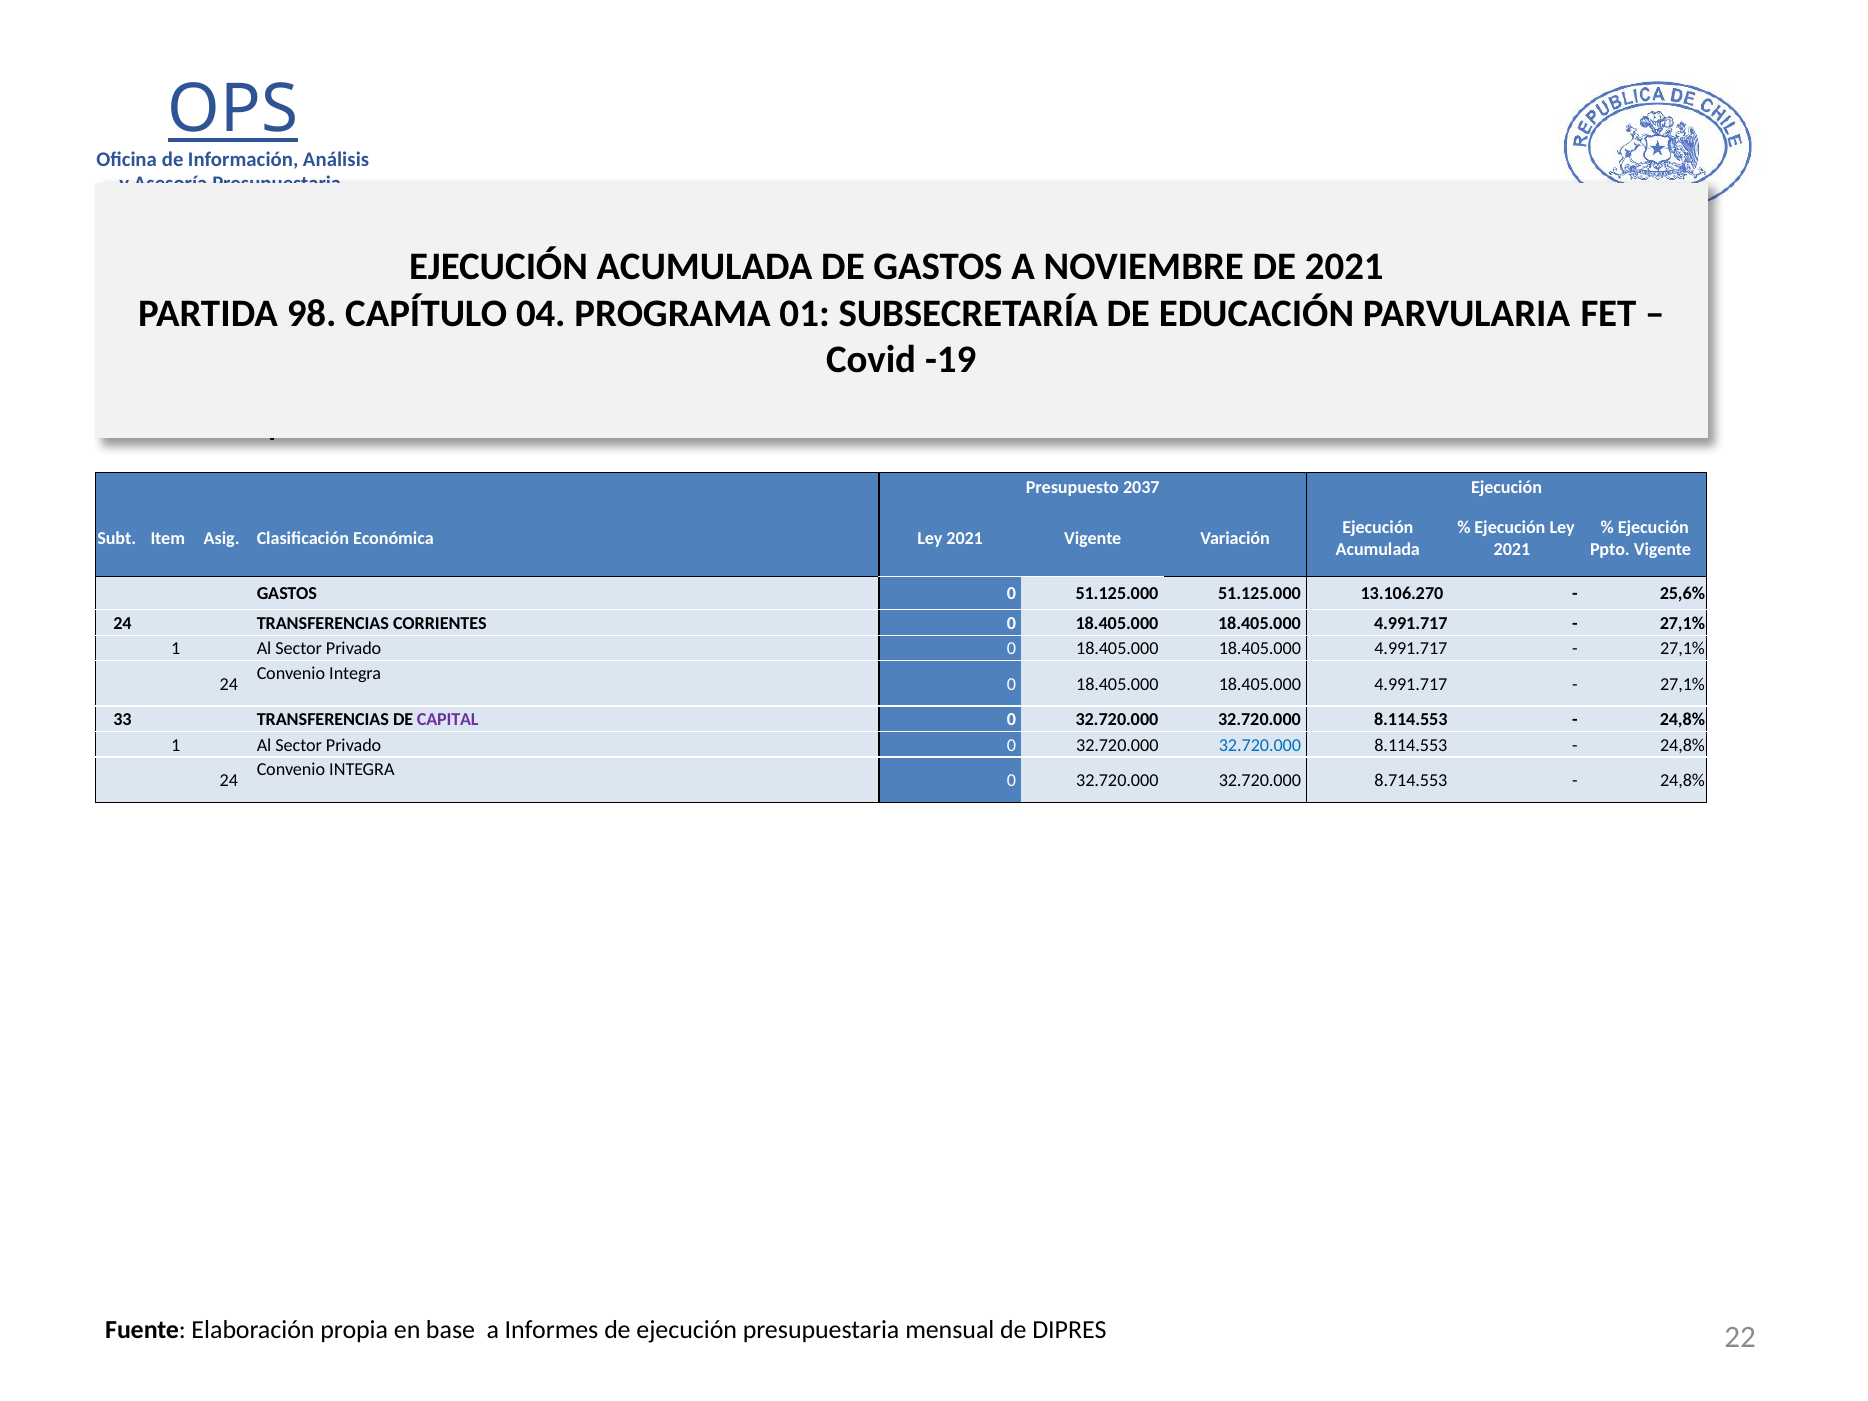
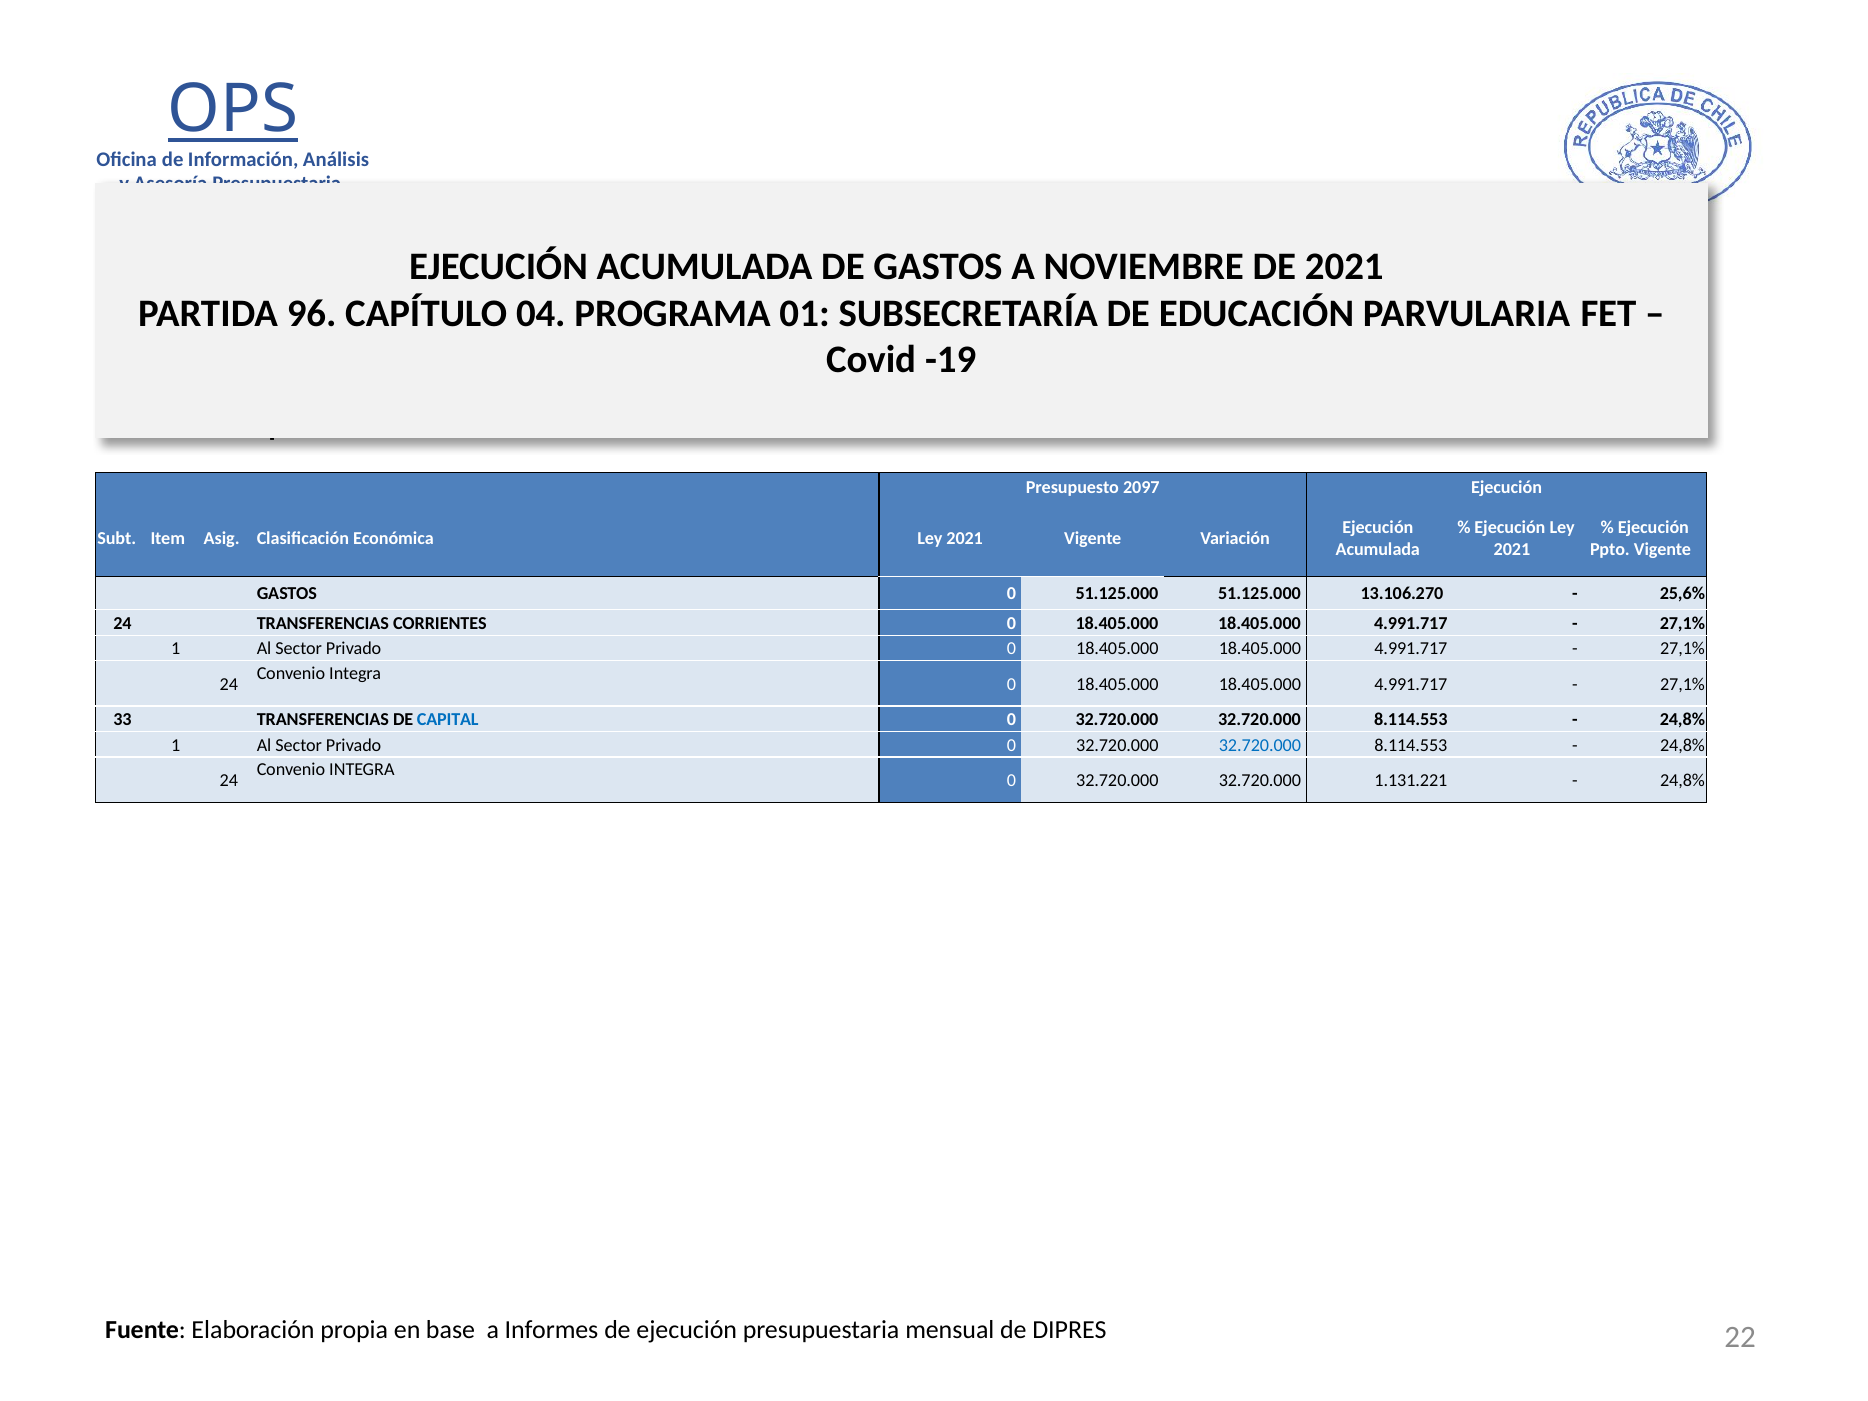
98: 98 -> 96 (312, 313)
2037: 2037 -> 2097 (1141, 487)
CAPITAL colour: purple -> blue (448, 720)
8.714.553: 8.714.553 -> 1.131.221 (1411, 780)
